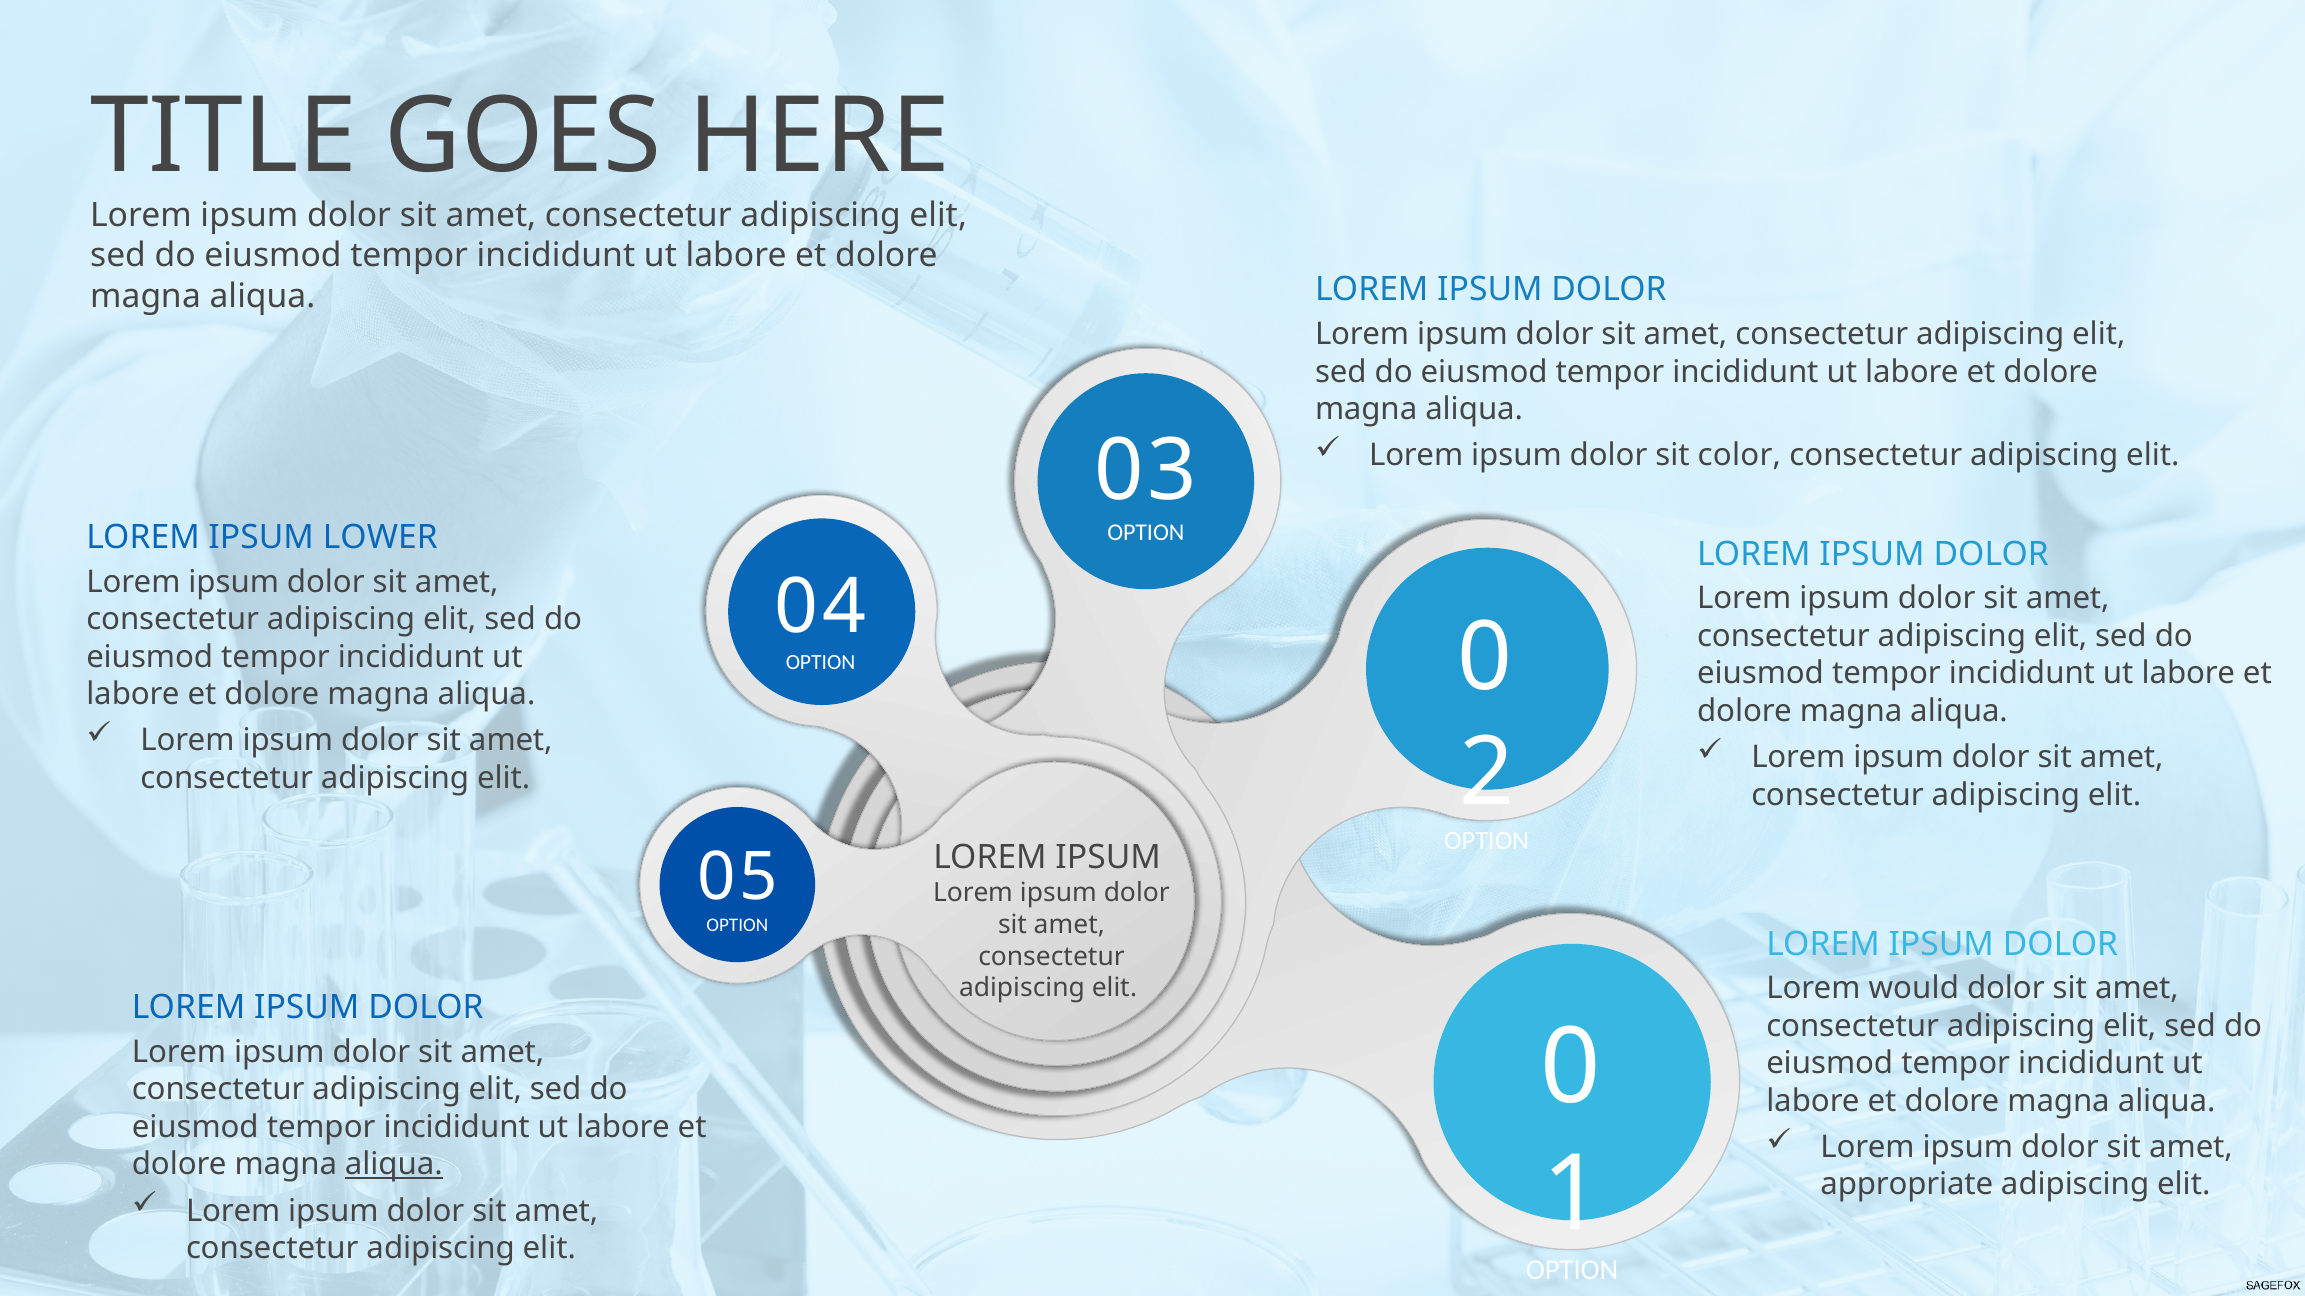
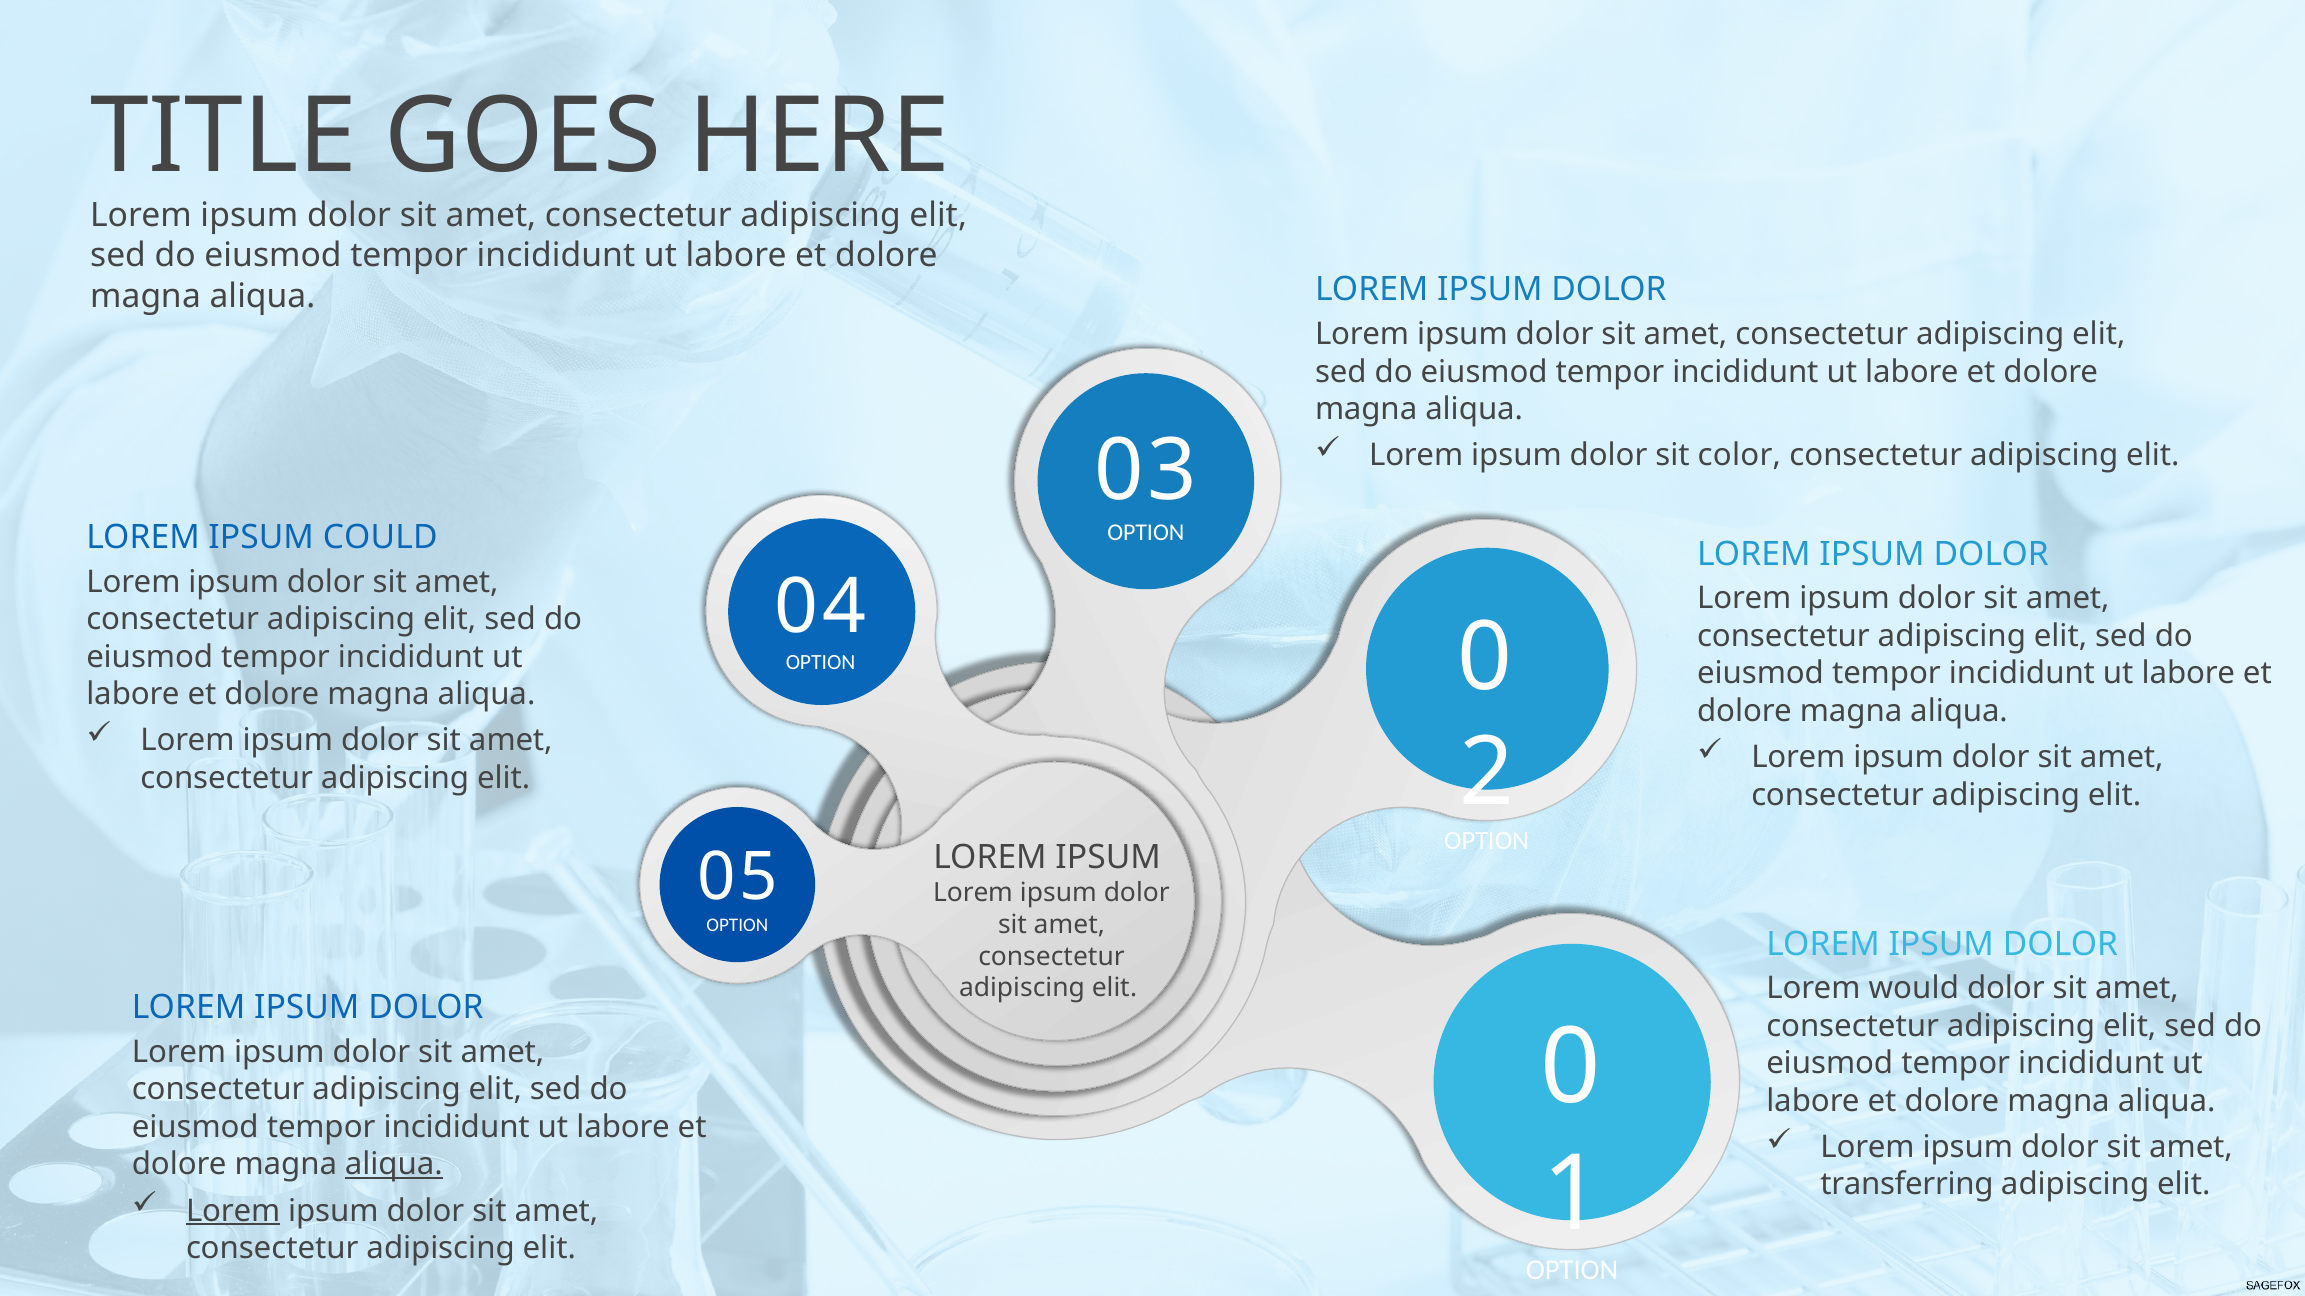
LOWER: LOWER -> COULD (380, 538)
appropriate: appropriate -> transferring (1907, 1185)
Lorem underline: none -> present (233, 1211)
